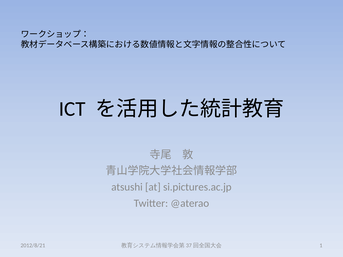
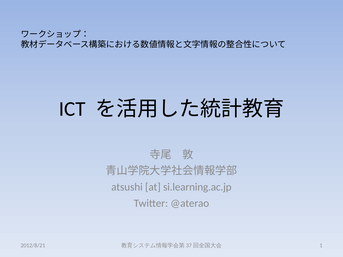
si.pictures.ac.jp: si.pictures.ac.jp -> si.learning.ac.jp (197, 187)
